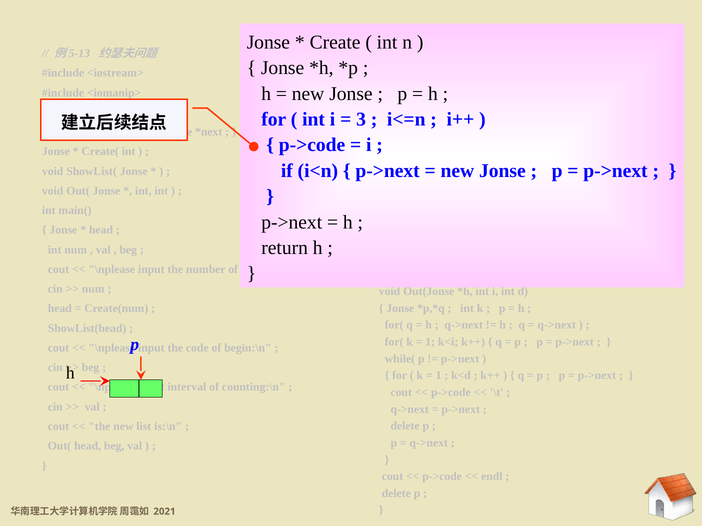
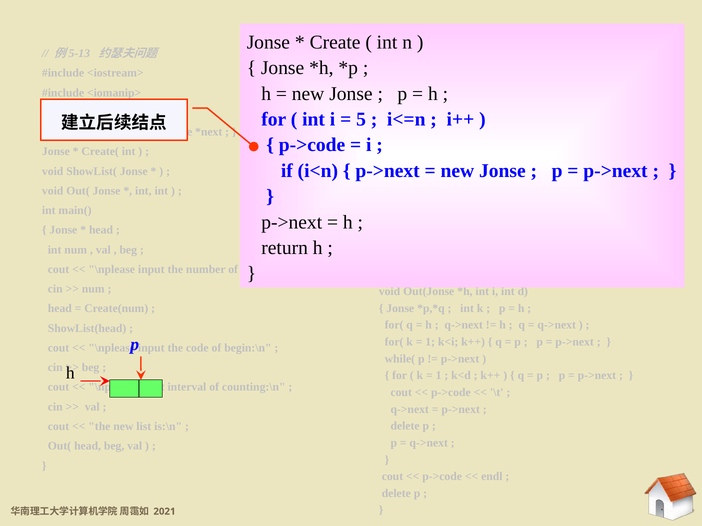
3: 3 -> 5 (361, 119)
